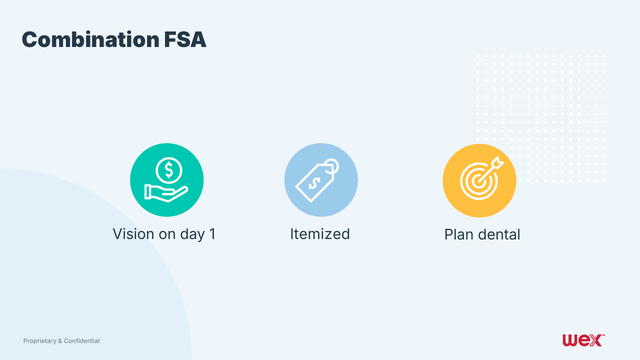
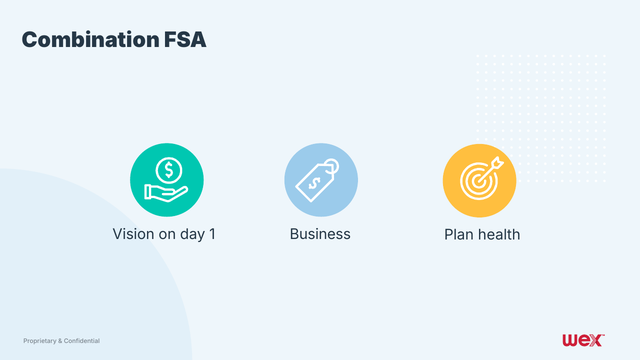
Itemized: Itemized -> Business (320, 234)
dental: dental -> health (499, 235)
